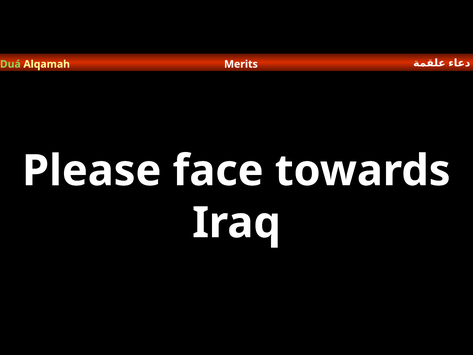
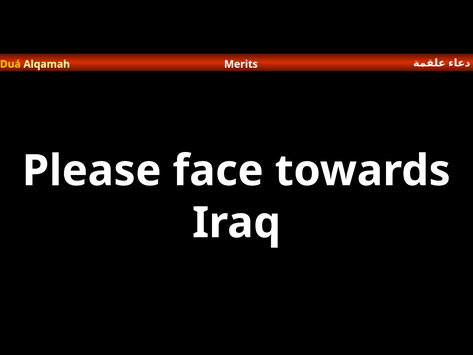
Duá colour: light green -> yellow (10, 64)
